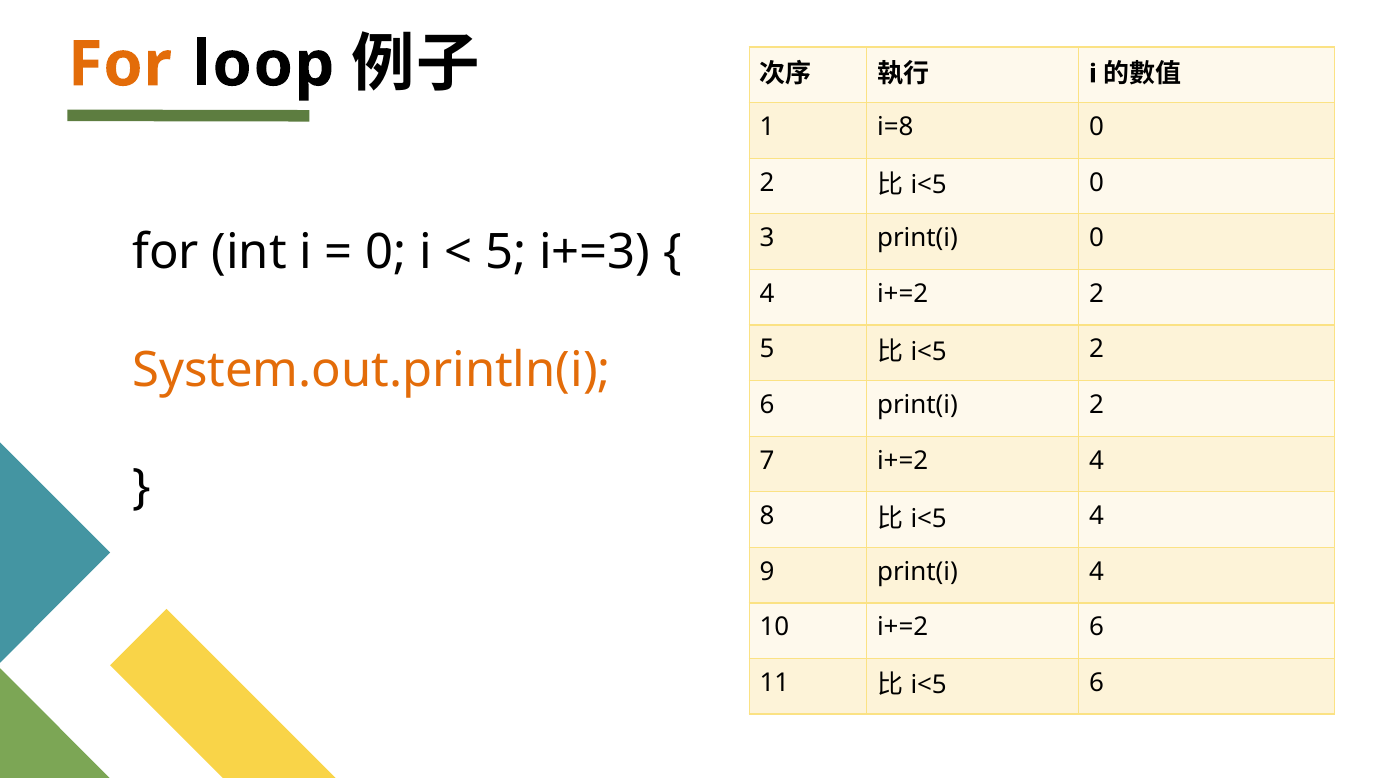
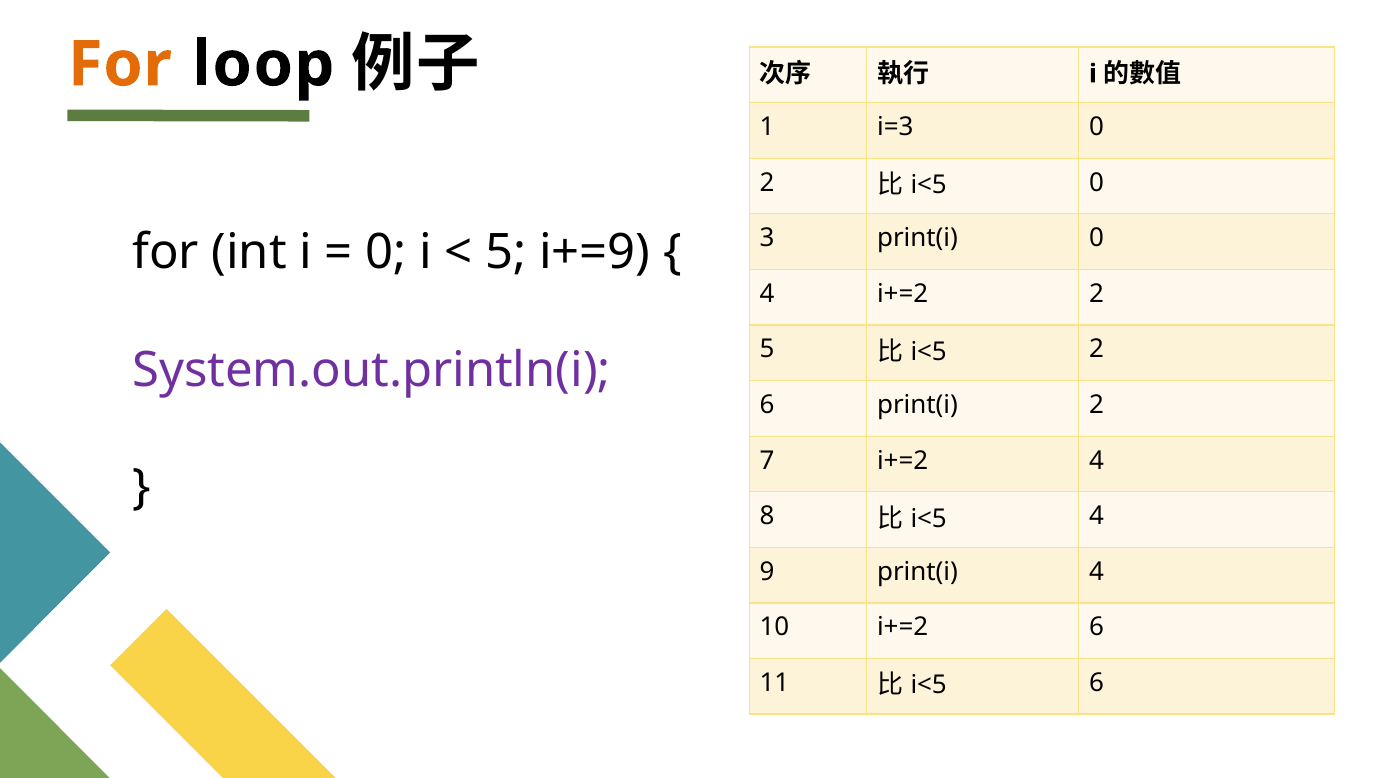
i=8: i=8 -> i=3 (895, 127)
i+=3: i+=3 -> i+=9 (595, 252)
System.out.println(i colour: orange -> purple (372, 370)
